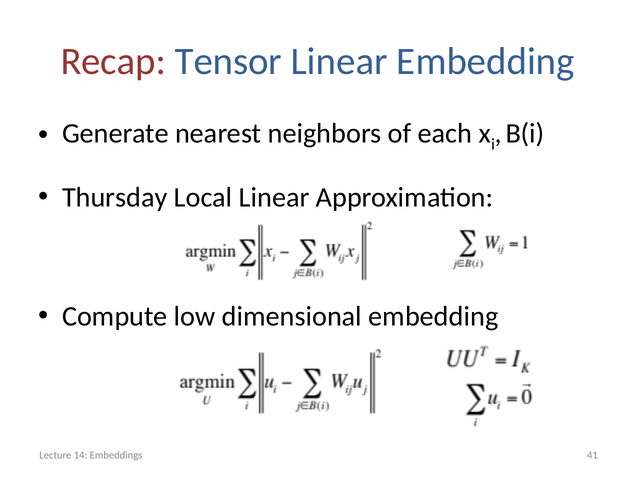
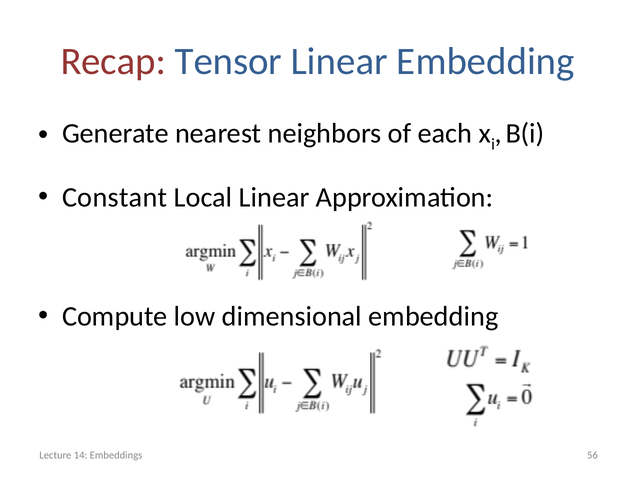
Thursday: Thursday -> Constant (115, 197)
41: 41 -> 56 (592, 455)
